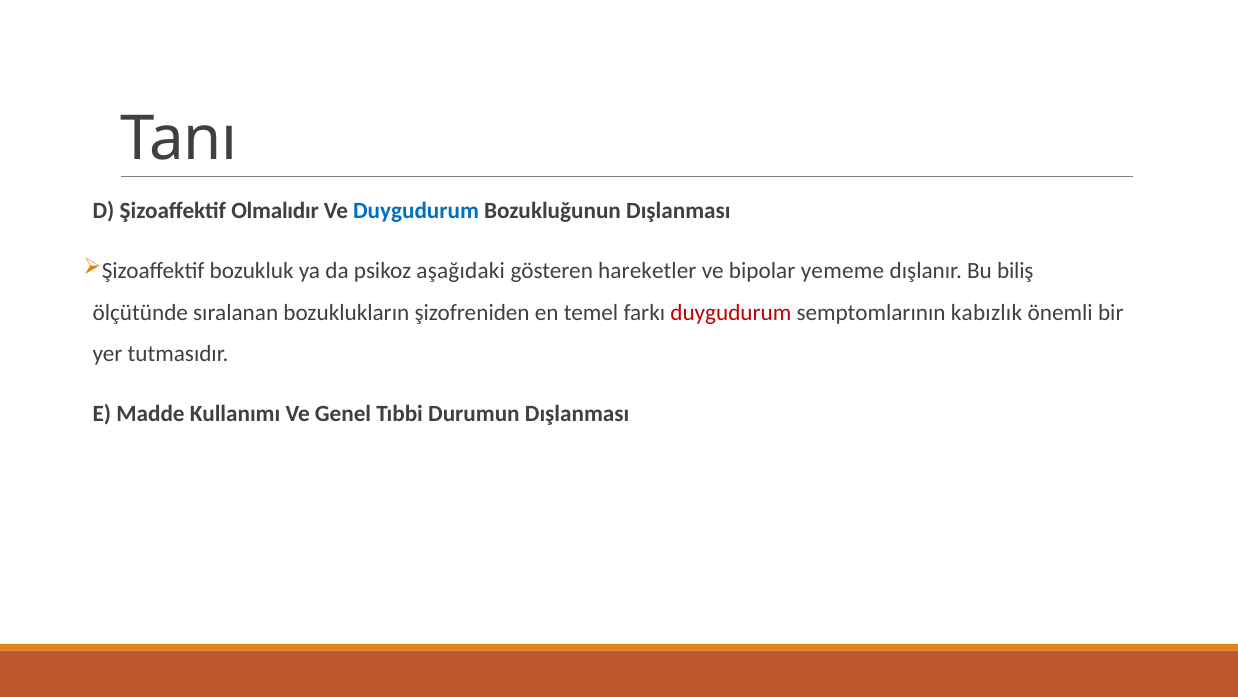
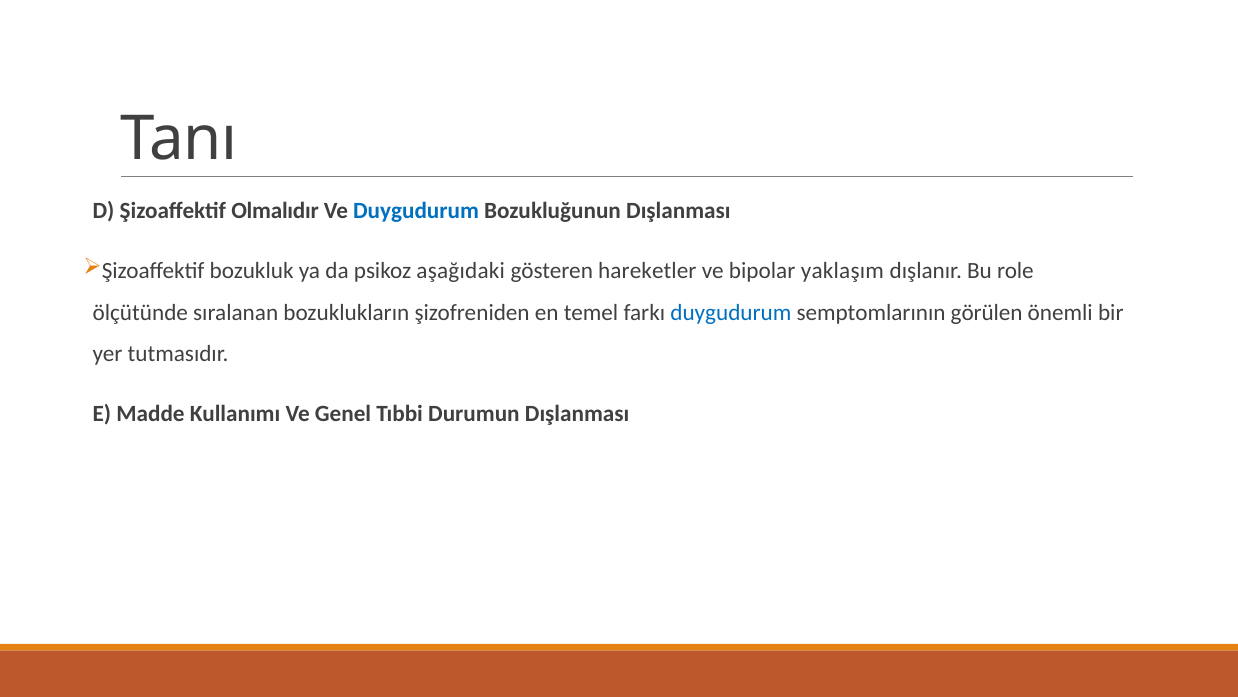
yememe: yememe -> yaklaşım (842, 270)
biliş: biliş -> role (1015, 270)
duygudurum colour: red -> blue (731, 312)
kabızlık: kabızlık -> görülen (987, 312)
